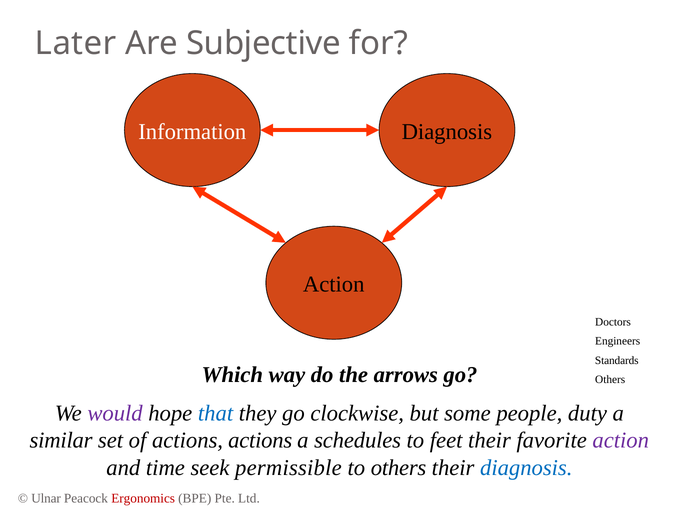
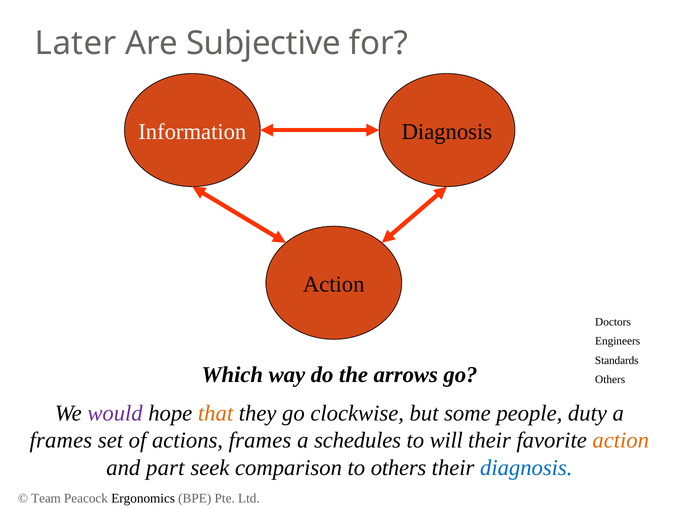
that colour: blue -> orange (216, 413)
similar: similar -> frames (61, 441)
actions actions: actions -> frames (260, 441)
feet: feet -> will (446, 441)
action colour: purple -> orange (621, 441)
time: time -> part (165, 468)
permissible: permissible -> comparison (289, 468)
Ulnar: Ulnar -> Team (46, 499)
Ergonomics colour: red -> black (143, 499)
